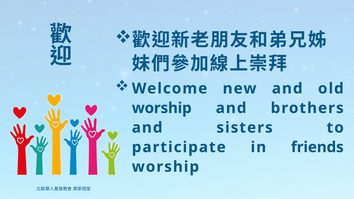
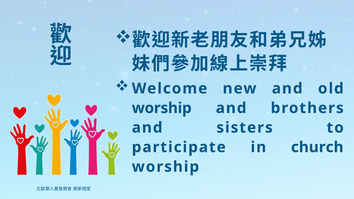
friends: friends -> church (317, 147)
